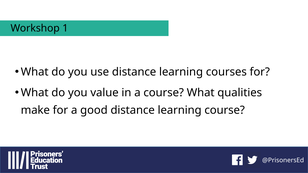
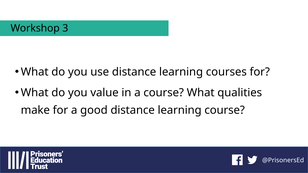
1: 1 -> 3 (65, 28)
